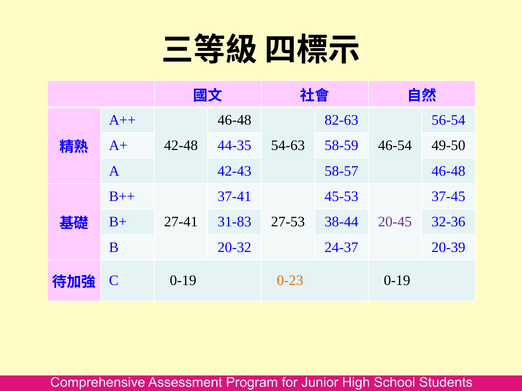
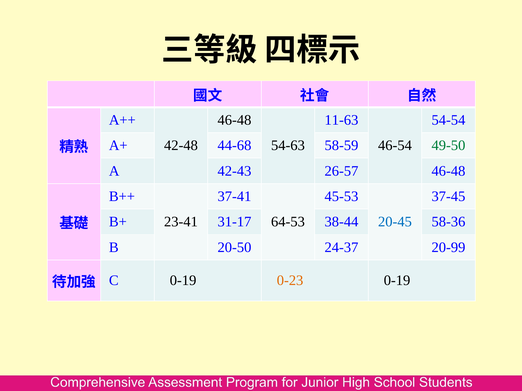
82-63: 82-63 -> 11-63 (341, 120)
56-54: 56-54 -> 54-54 (448, 120)
44-35: 44-35 -> 44-68 (234, 146)
49-50 colour: black -> green (448, 146)
58-57: 58-57 -> 26-57 (341, 171)
27-41: 27-41 -> 23-41 (181, 222)
31-83: 31-83 -> 31-17 (234, 222)
27-53: 27-53 -> 64-53 (288, 222)
20-45 colour: purple -> blue (395, 222)
32-36: 32-36 -> 58-36 (448, 222)
20-32: 20-32 -> 20-50 (234, 248)
20-39: 20-39 -> 20-99 (448, 248)
